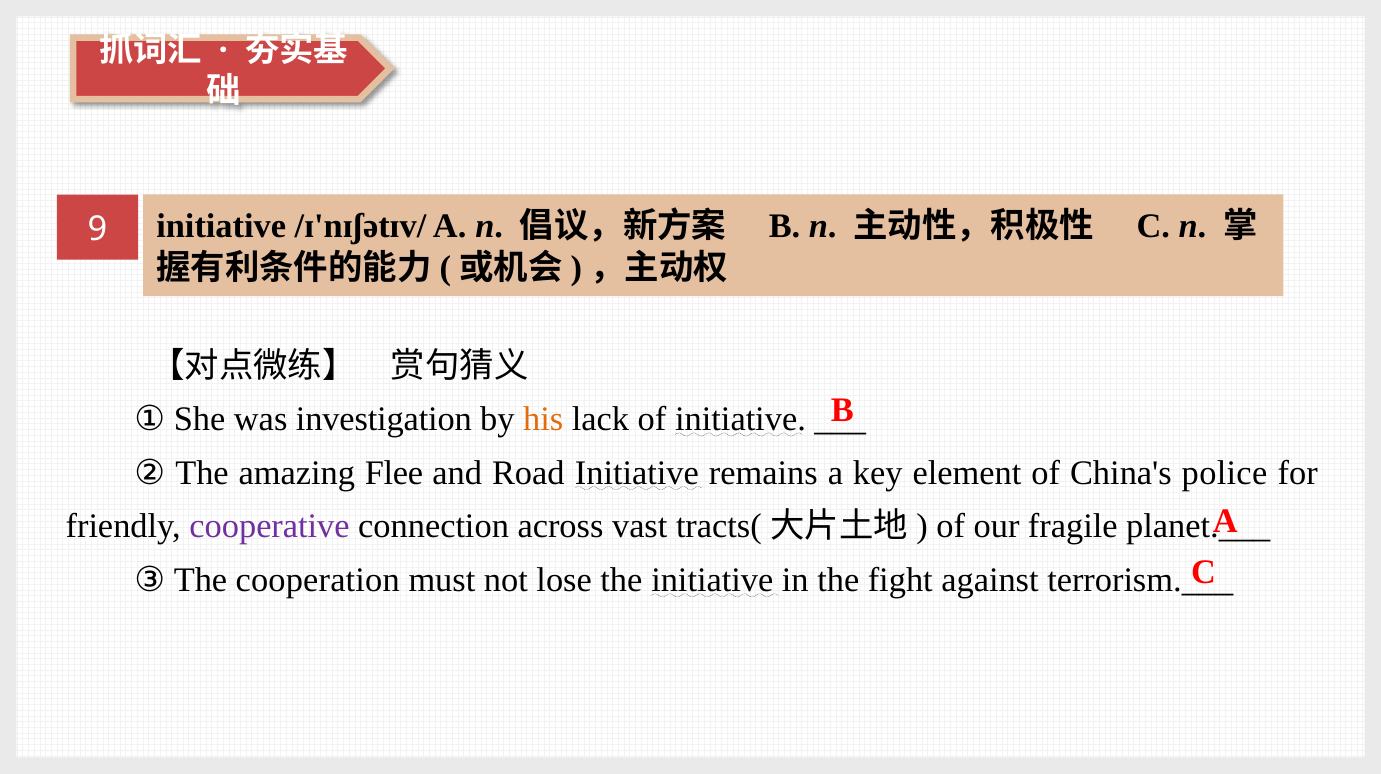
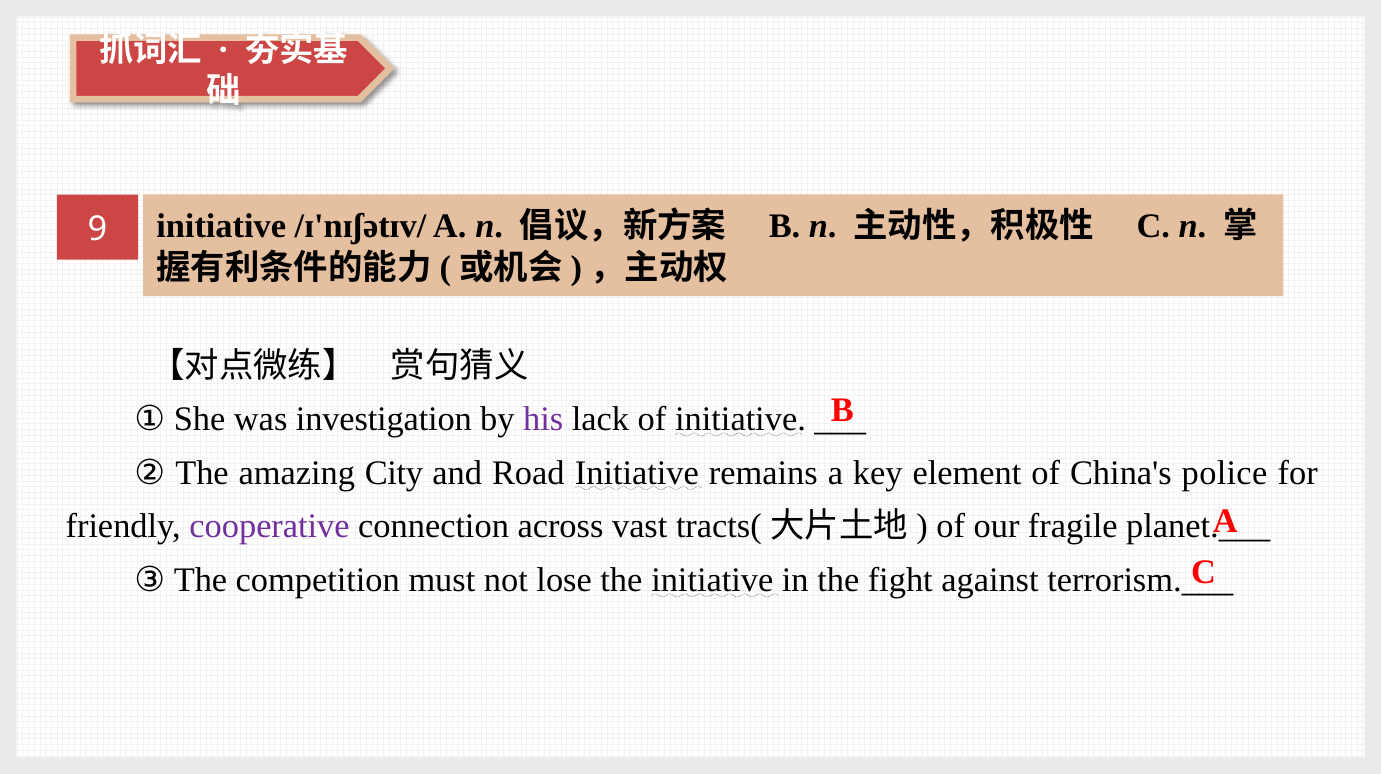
his colour: orange -> purple (543, 419)
Flee: Flee -> City (394, 473)
cooperation: cooperation -> competition (318, 580)
